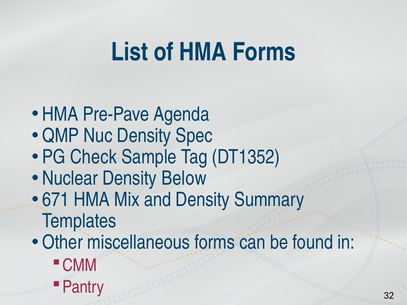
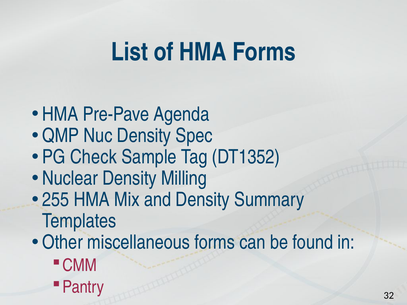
Below: Below -> Milling (184, 178)
671: 671 -> 255 (56, 200)
